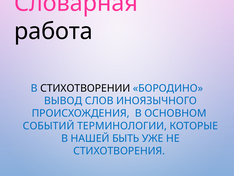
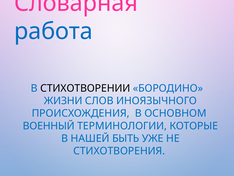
работа colour: black -> blue (53, 31)
ВЫВОД: ВЫВОД -> ЖИЗНИ (63, 101)
СОБЫТИЙ: СОБЫТИЙ -> ВОЕННЫЙ (49, 126)
